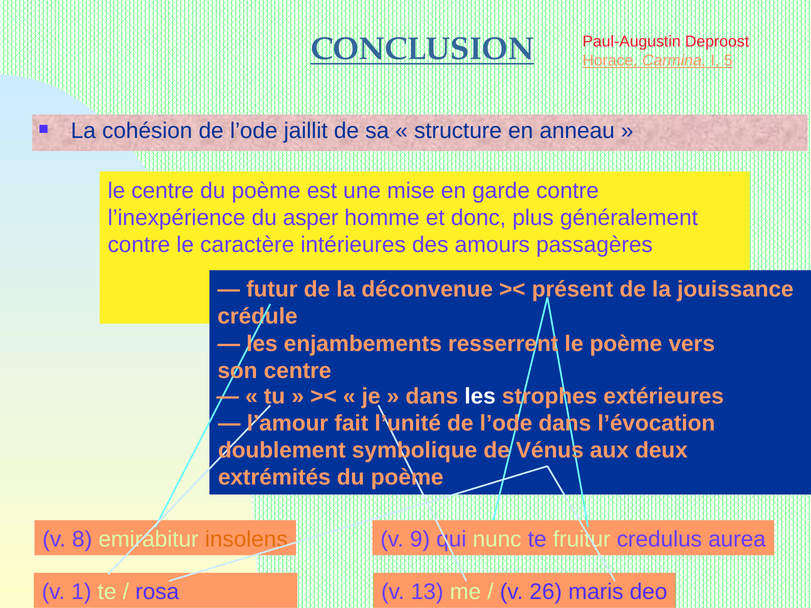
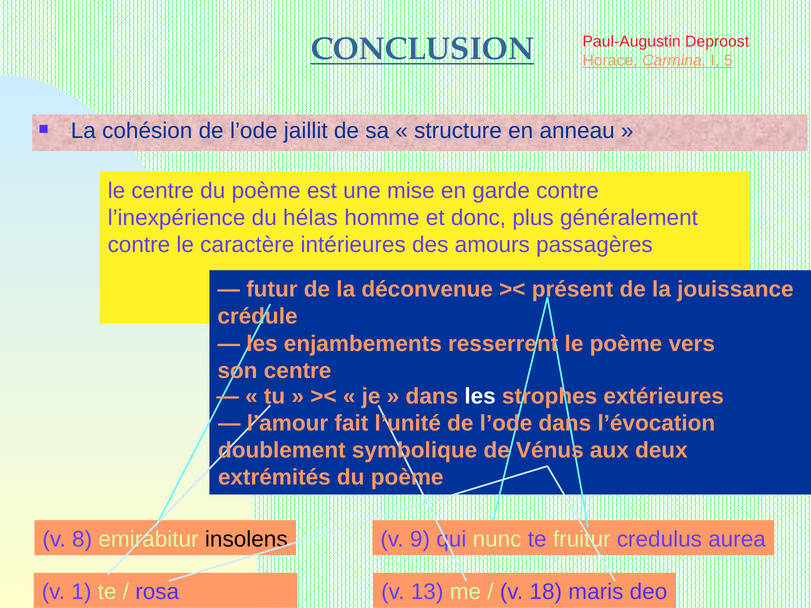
asper: asper -> hélas (310, 218)
insolens colour: orange -> black (246, 539)
26: 26 -> 18 (546, 592)
